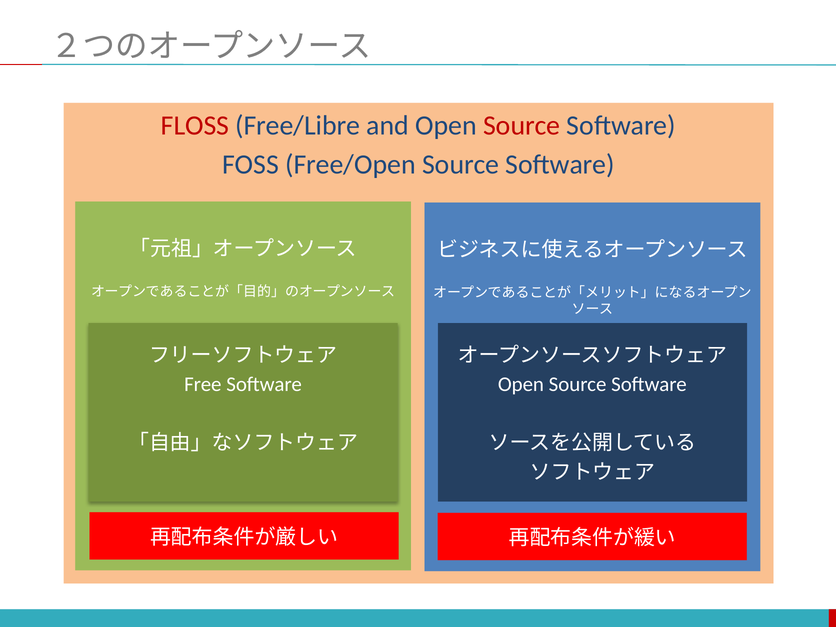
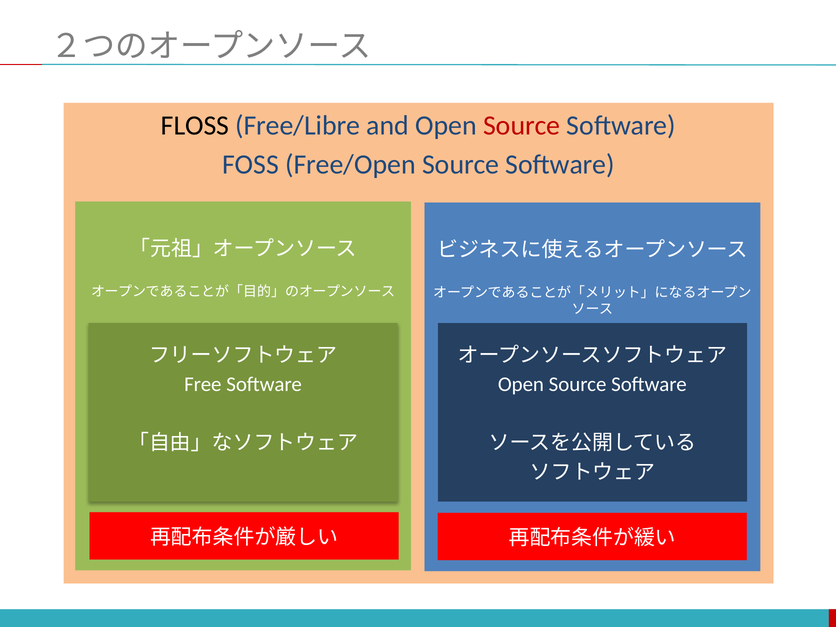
FLOSS colour: red -> black (195, 126)
